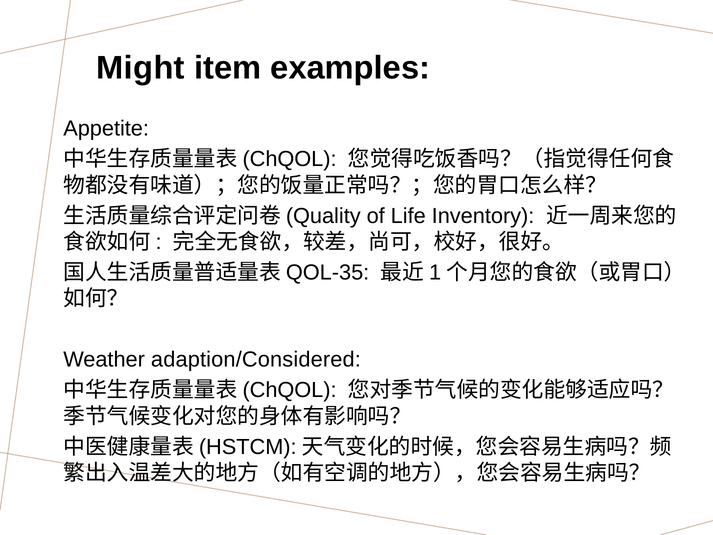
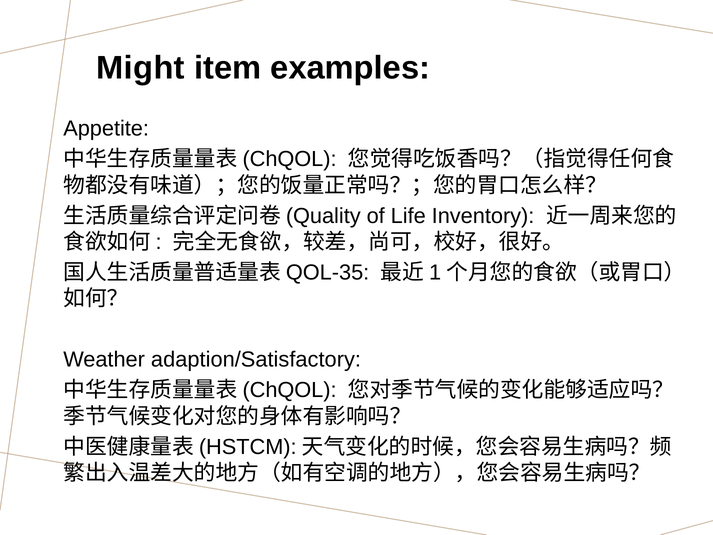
adaption/Considered: adaption/Considered -> adaption/Satisfactory (256, 360)
